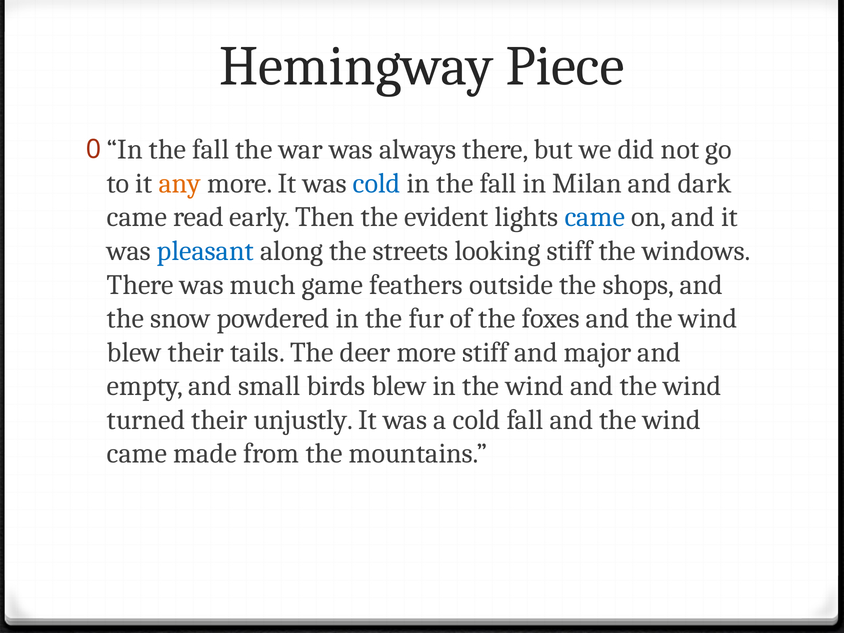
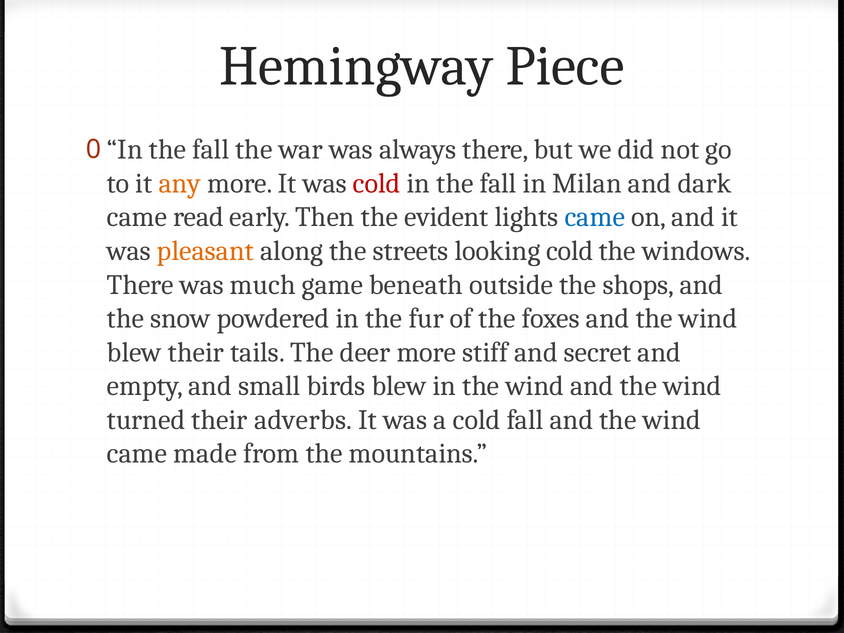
cold colour: blue -> red (377, 183)
pleasant colour: blue -> orange (206, 251)
looking stiff: stiff -> cold (570, 251)
feathers: feathers -> beneath (416, 285)
major: major -> secret (598, 352)
unjustly: unjustly -> adverbs (303, 420)
